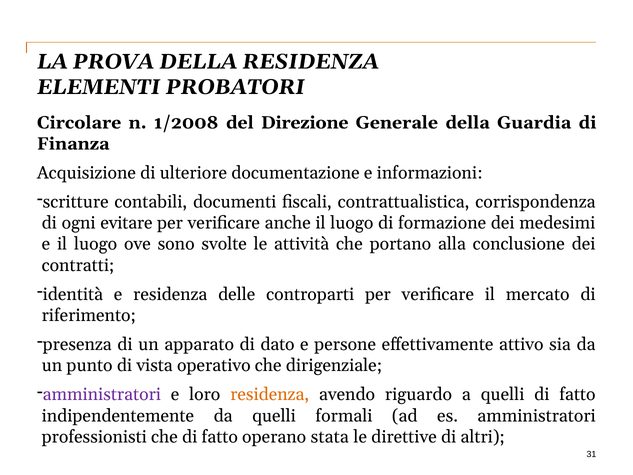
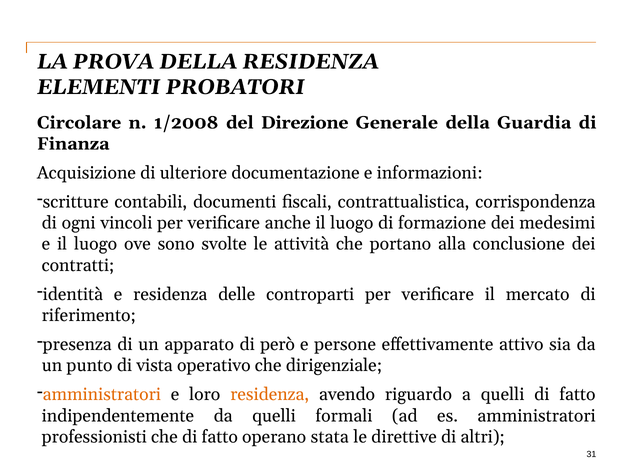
evitare: evitare -> vincoli (126, 223)
dato: dato -> però (278, 344)
amministratori colour: purple -> orange (102, 394)
